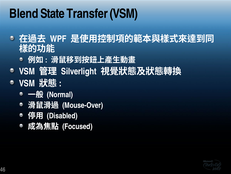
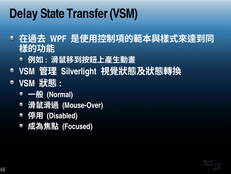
Blend: Blend -> Delay (24, 14)
